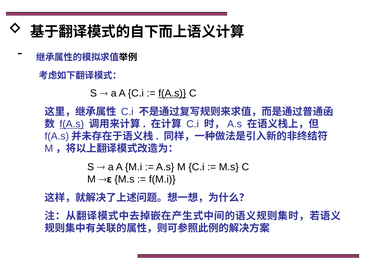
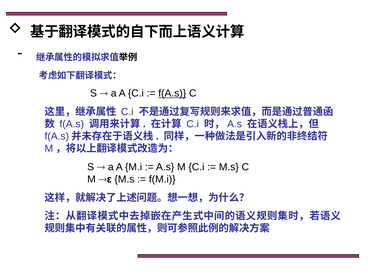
f(A.s underline: present -> none (72, 124)
